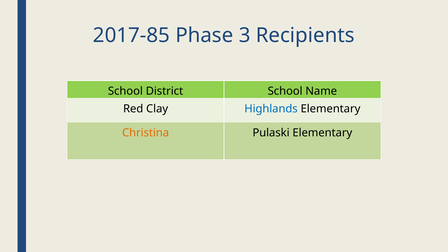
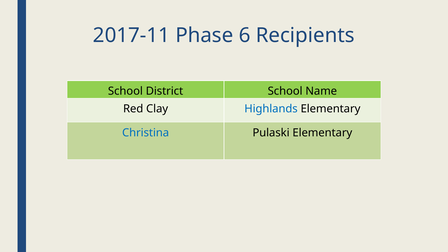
2017-85: 2017-85 -> 2017-11 (131, 35)
3: 3 -> 6 (245, 35)
Christina colour: orange -> blue (146, 133)
